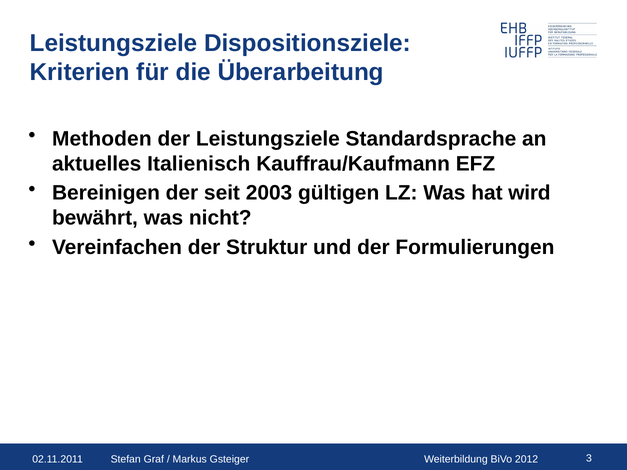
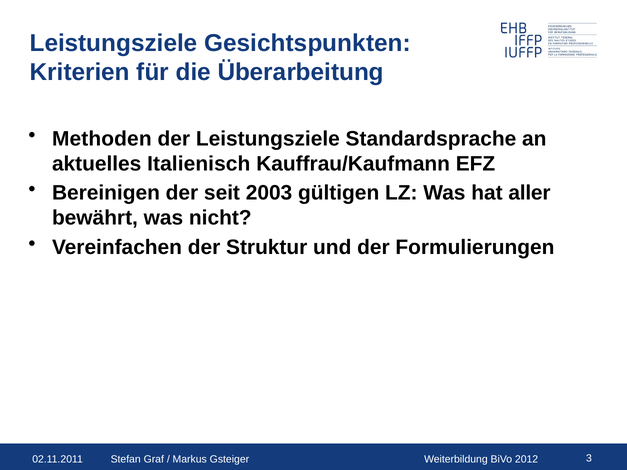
Dispositionsziele: Dispositionsziele -> Gesichtspunkten (307, 43)
wird: wird -> aller (529, 193)
